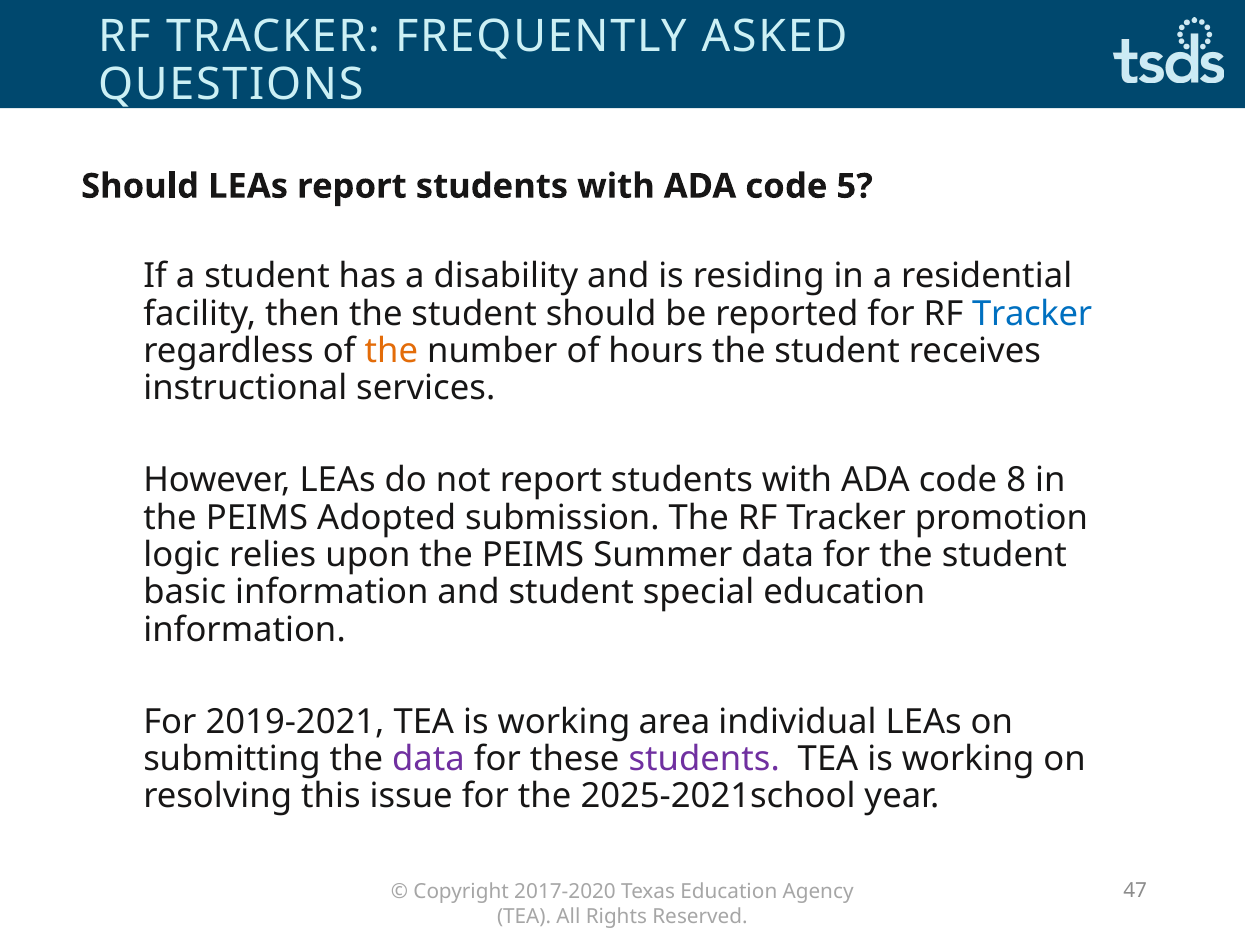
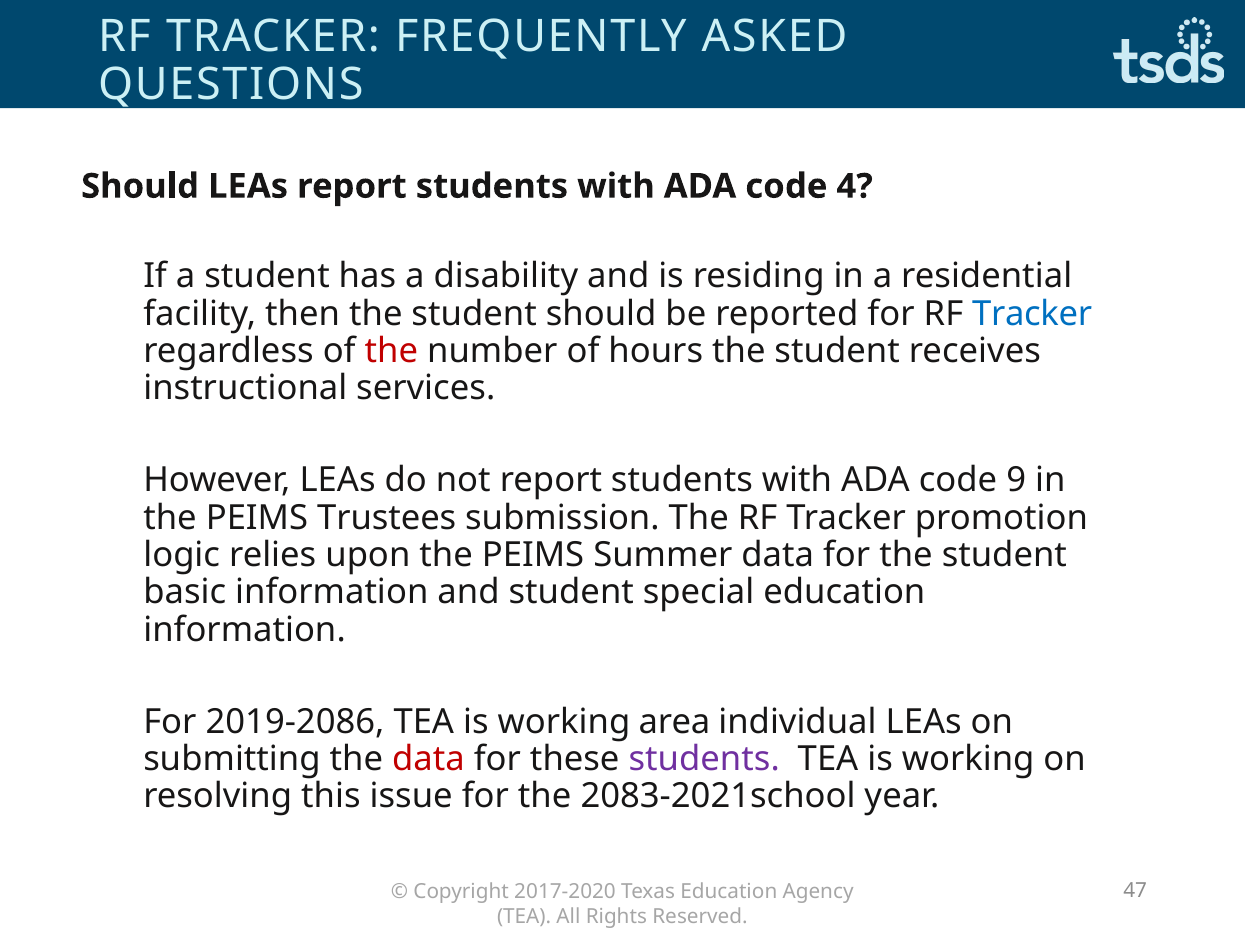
5: 5 -> 4 (855, 186)
the colour: orange -> red (391, 351)
8: 8 -> 9 (1016, 480)
Adopted: Adopted -> Trustees (387, 518)
2019-2021: 2019-2021 -> 2019-2086 (295, 722)
data colour: purple -> red (428, 759)
2025-2021school: 2025-2021school -> 2083-2021school (718, 796)
